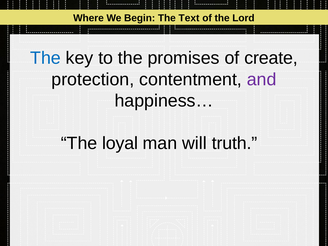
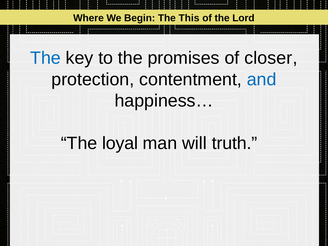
Text: Text -> This (189, 18)
create: create -> closer (271, 58)
and colour: purple -> blue (262, 79)
